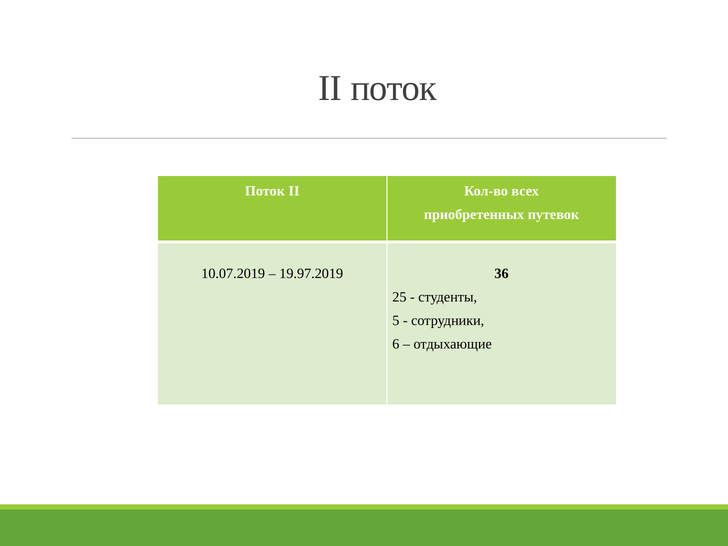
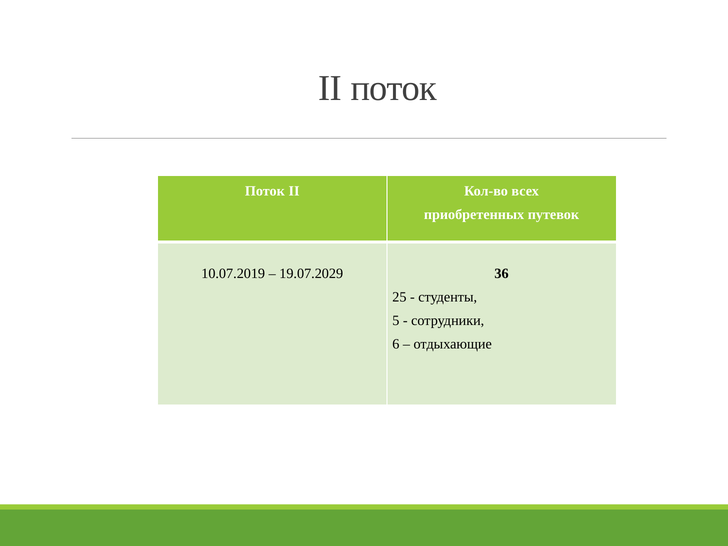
19.97.2019: 19.97.2019 -> 19.07.2029 (311, 273)
